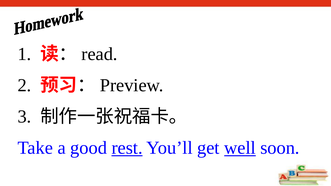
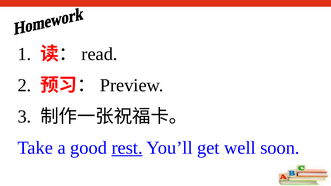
well underline: present -> none (240, 148)
